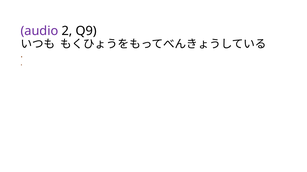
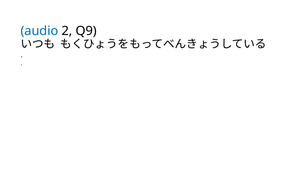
audio colour: purple -> blue (39, 31)
